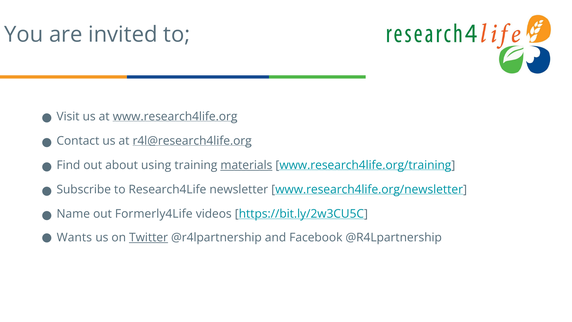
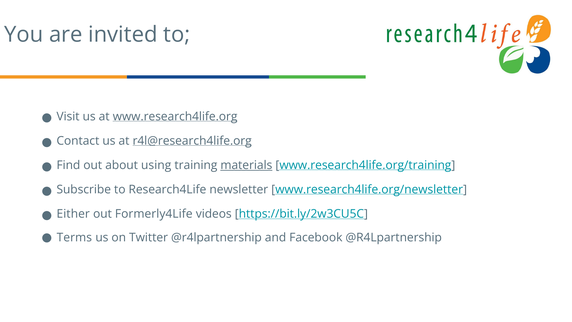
Name: Name -> Either (73, 214)
Wants: Wants -> Terms (74, 237)
Twitter underline: present -> none (149, 237)
